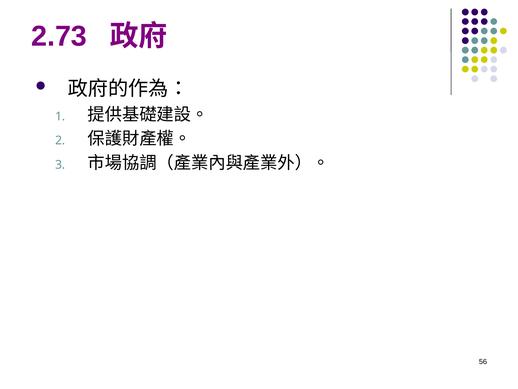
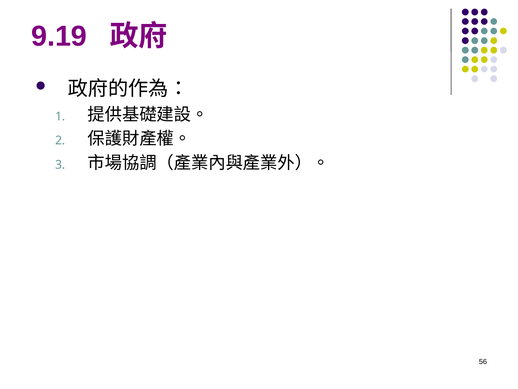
2.73: 2.73 -> 9.19 (59, 36)
